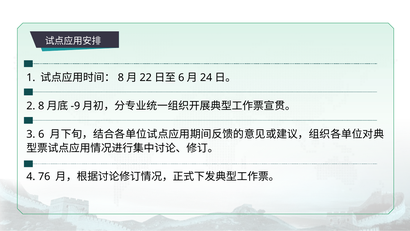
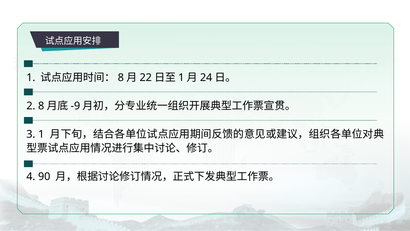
6: 6 -> 1 (181, 78)
3 6: 6 -> 1 (41, 134)
76: 76 -> 90 (44, 176)
